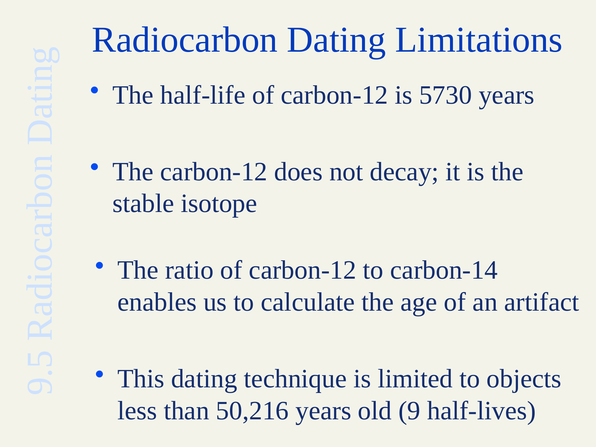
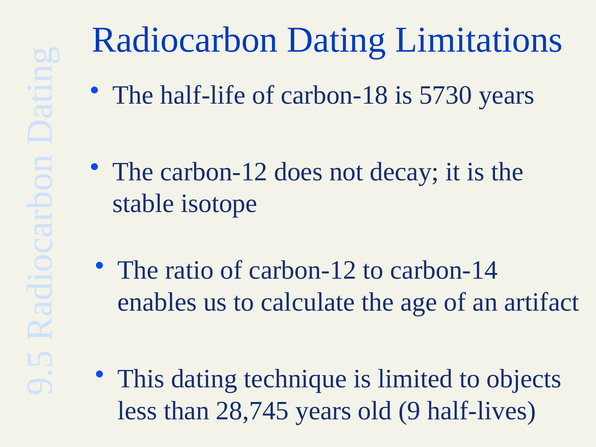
half-life of carbon-12: carbon-12 -> carbon-18 (335, 95)
50,216: 50,216 -> 28,745 (252, 411)
